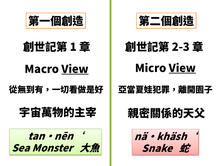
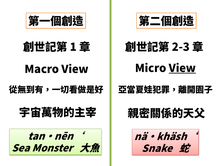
View underline: present -> none (75, 69)
